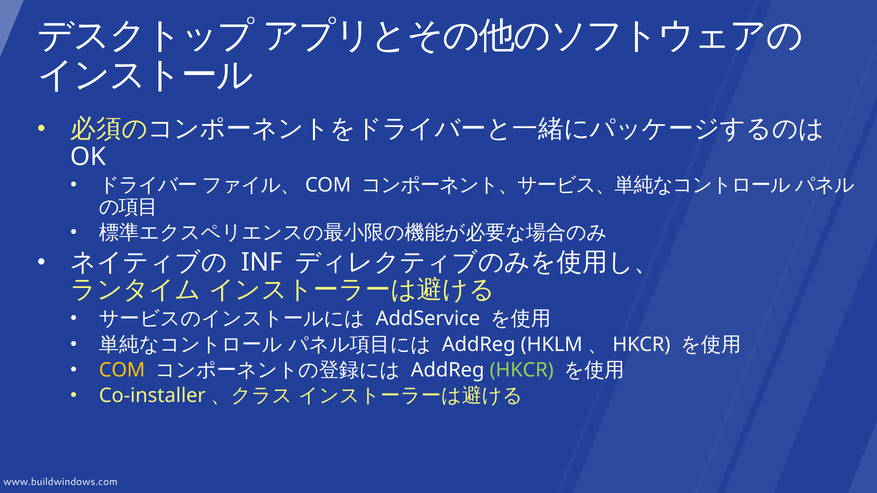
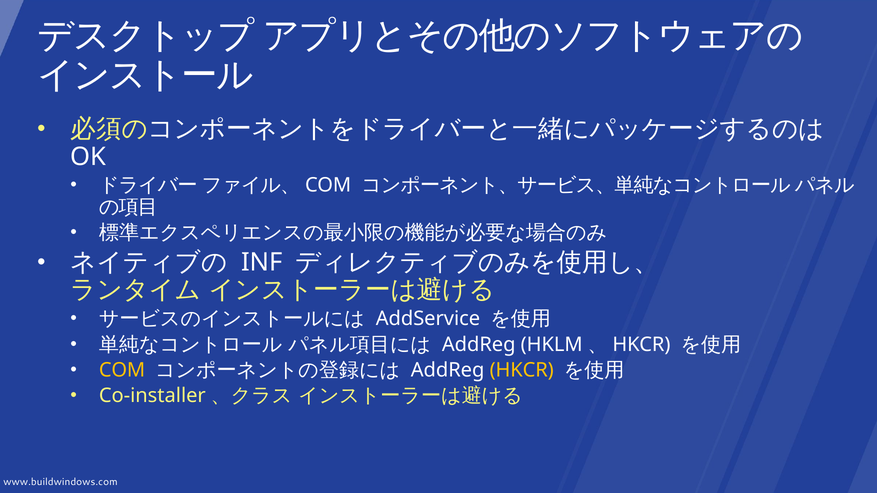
HKCR colour: light green -> yellow (522, 370)
